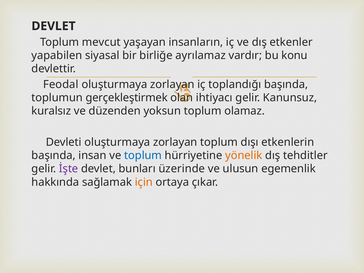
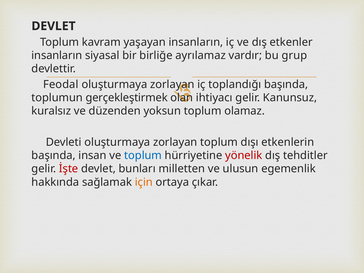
mevcut: mevcut -> kavram (101, 42)
yapabilen: yapabilen -> insanların (57, 55)
konu: konu -> grup (294, 55)
yönelik colour: orange -> red (244, 155)
İşte colour: purple -> red (69, 169)
üzerinde: üzerinde -> milletten (182, 169)
